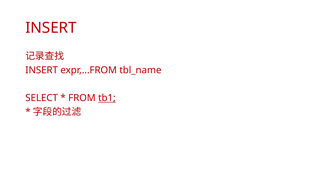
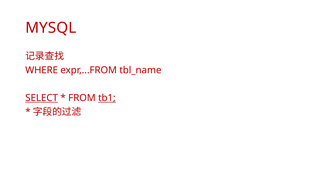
INSERT: INSERT -> MYSQL (51, 28)
INSERT: INSERT -> WHERE (42, 70)
SELECT underline: none -> present (42, 98)
